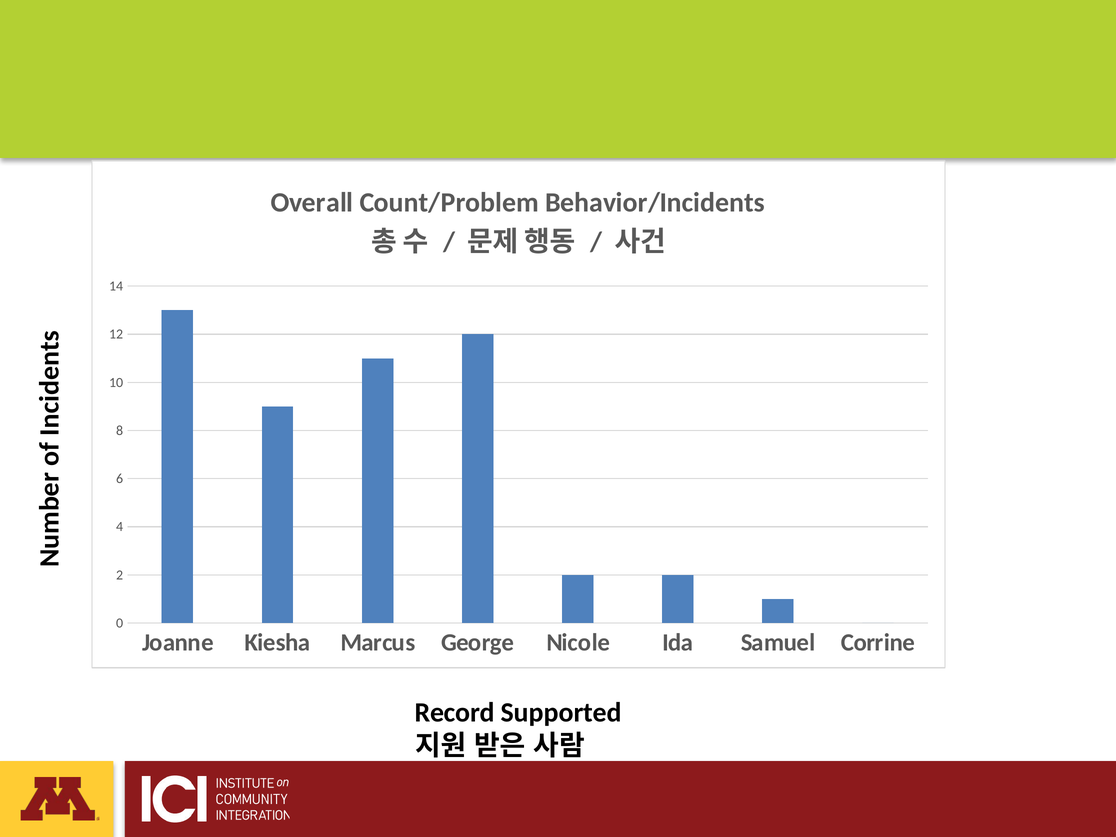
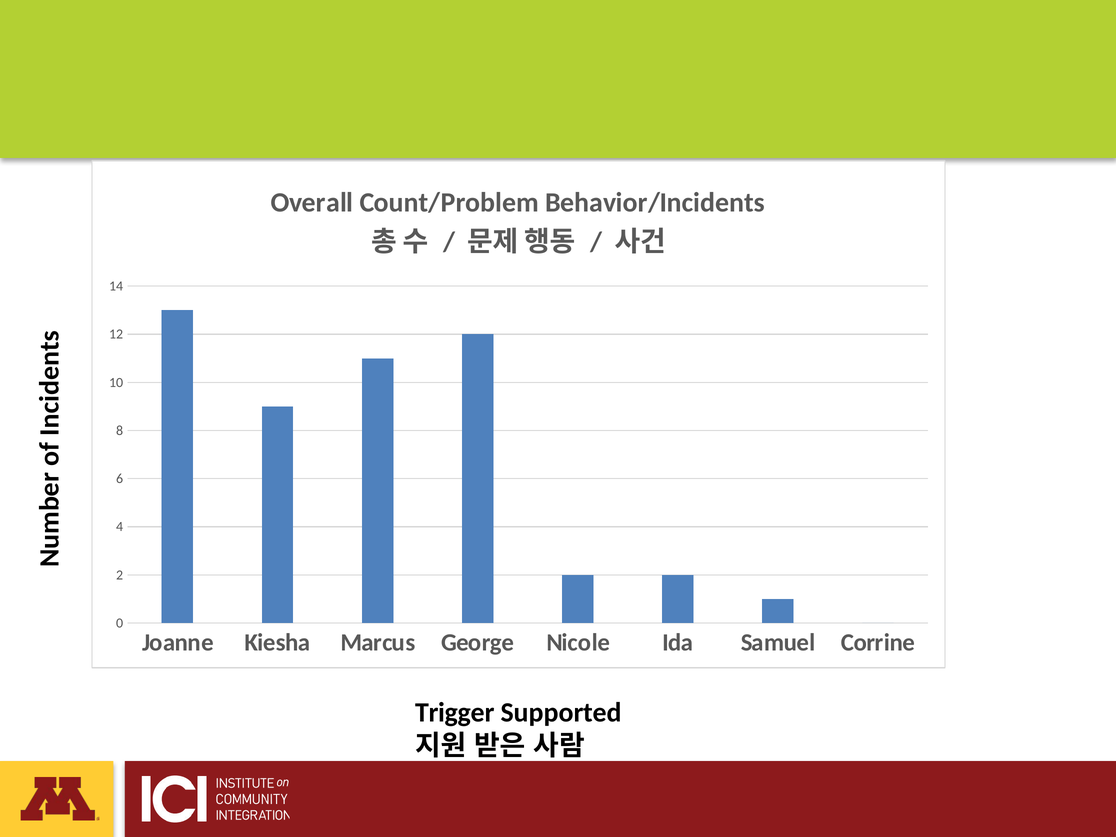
Record: Record -> Trigger (455, 712)
